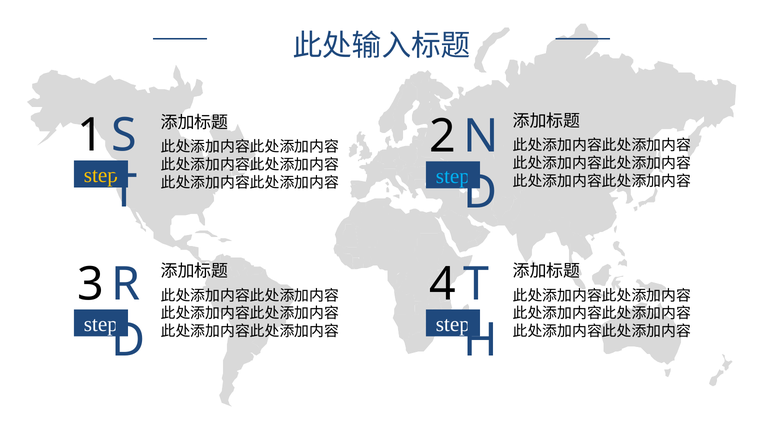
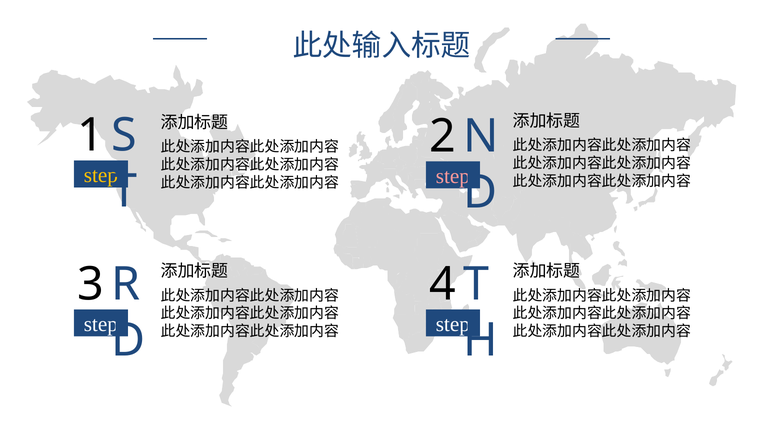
step colour: light blue -> pink (453, 176)
